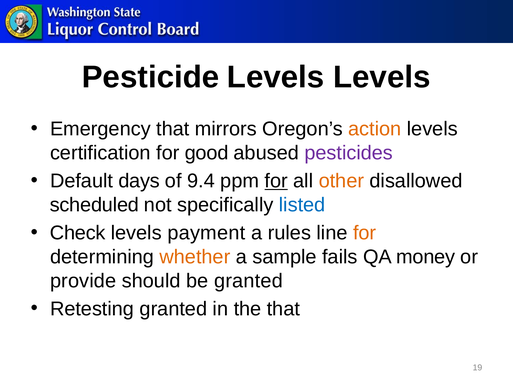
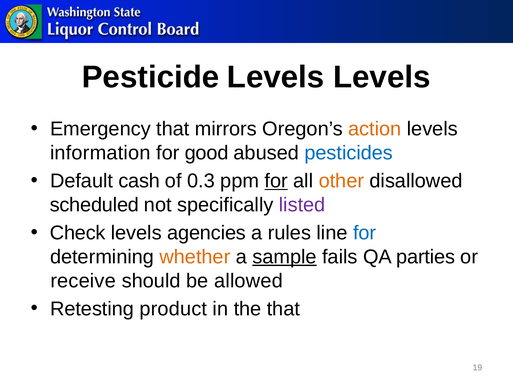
certification: certification -> information (100, 153)
pesticides colour: purple -> blue (349, 153)
days: days -> cash (139, 181)
9.4: 9.4 -> 0.3 (201, 181)
listed colour: blue -> purple (302, 205)
payment: payment -> agencies (207, 233)
for colour: orange -> blue (365, 233)
sample underline: none -> present (285, 257)
money: money -> parties (426, 257)
provide: provide -> receive (83, 281)
be granted: granted -> allowed (249, 281)
Retesting granted: granted -> product (173, 309)
